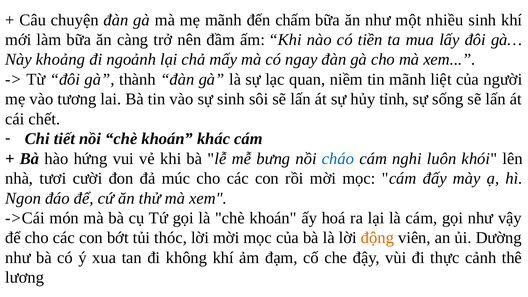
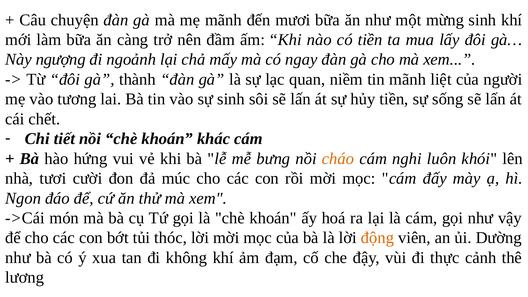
chấm: chấm -> mươi (293, 20)
nhiều: nhiều -> mừng (445, 20)
khoảng: khoảng -> ngượng (61, 60)
hủy tỉnh: tỉnh -> tiền (394, 99)
cháo colour: blue -> orange (338, 159)
